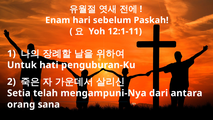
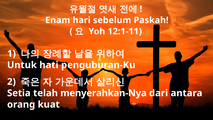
mengampuni-Nya: mengampuni-Nya -> menyerahkan-Nya (104, 93)
sana: sana -> kuat (49, 104)
